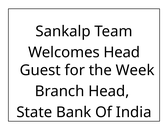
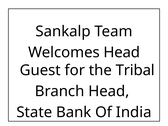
Week: Week -> Tribal (135, 70)
